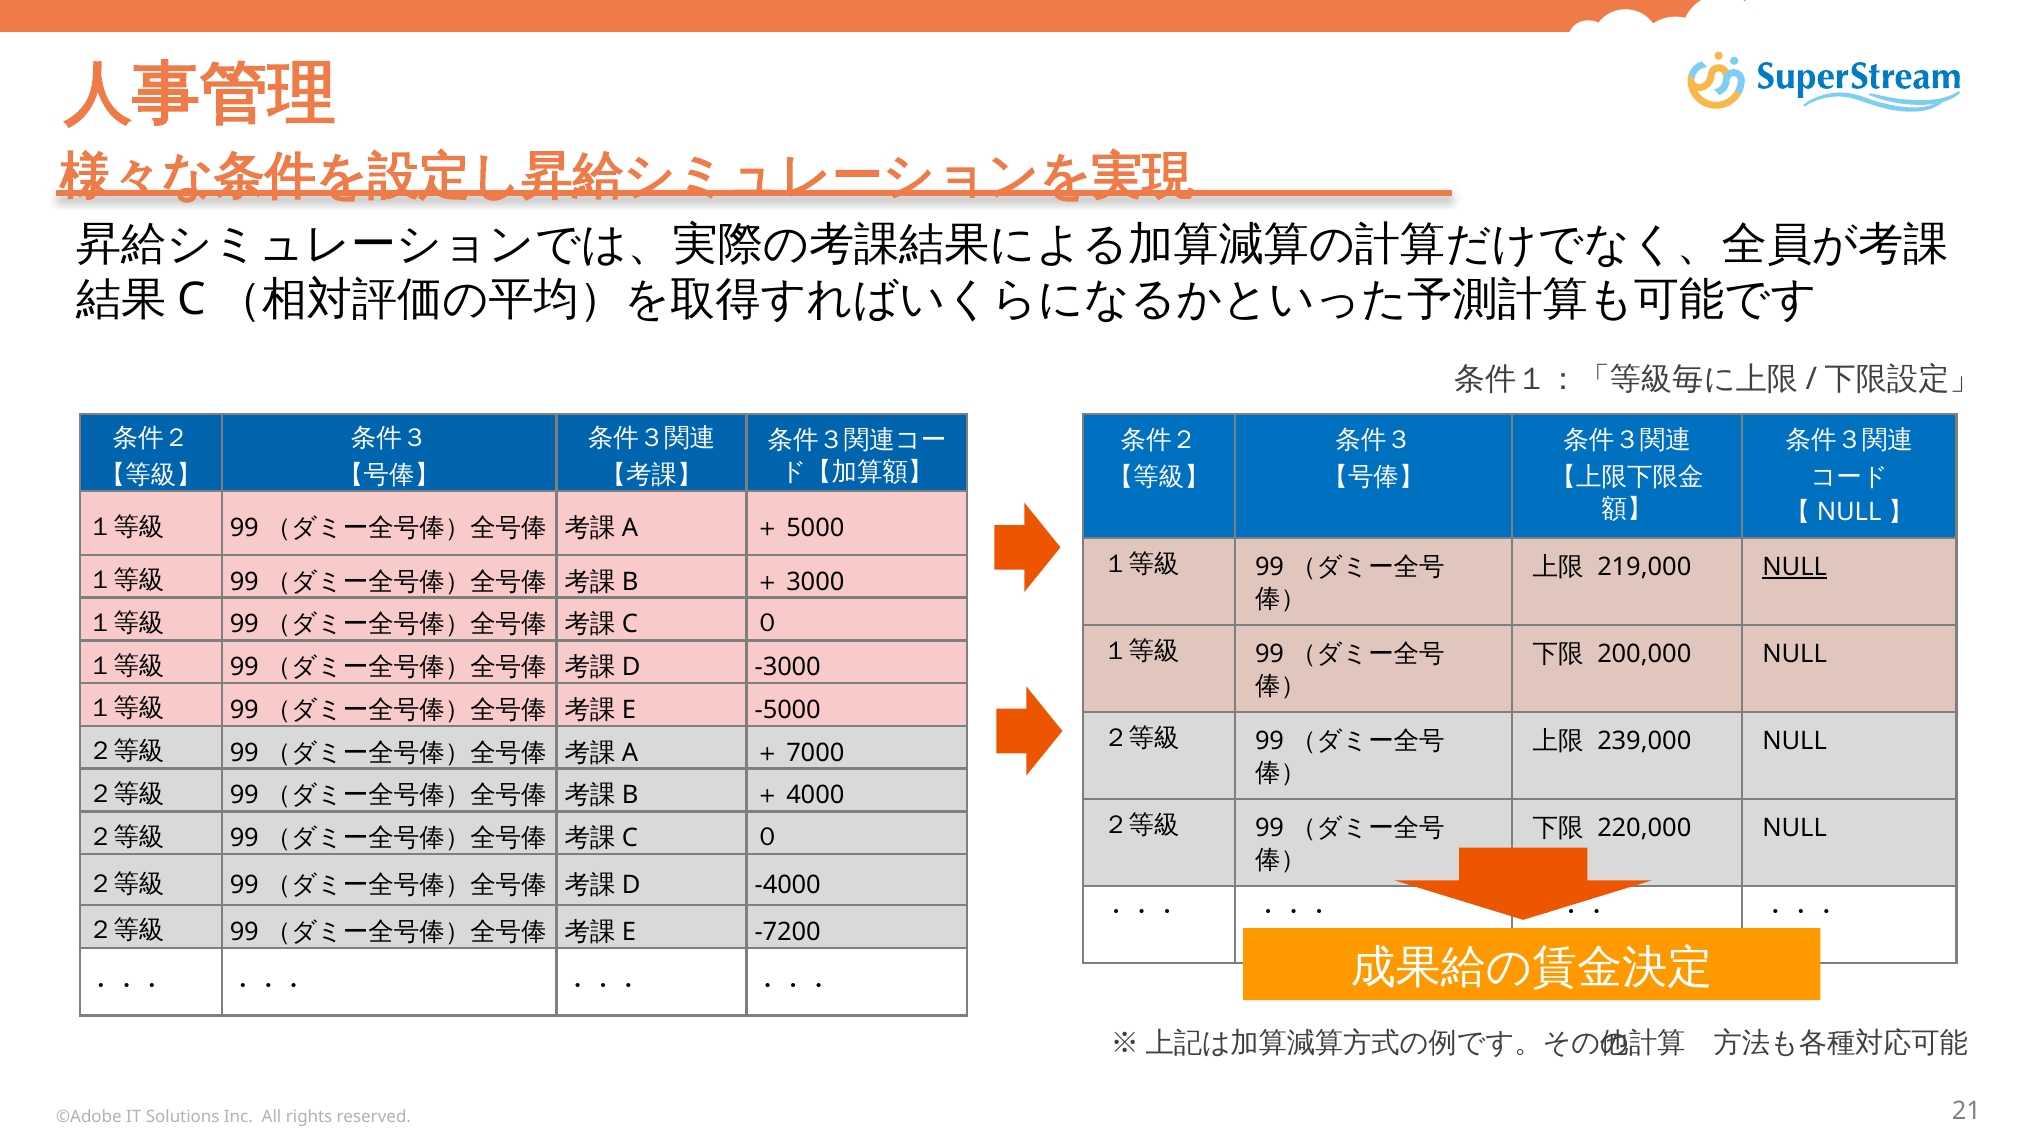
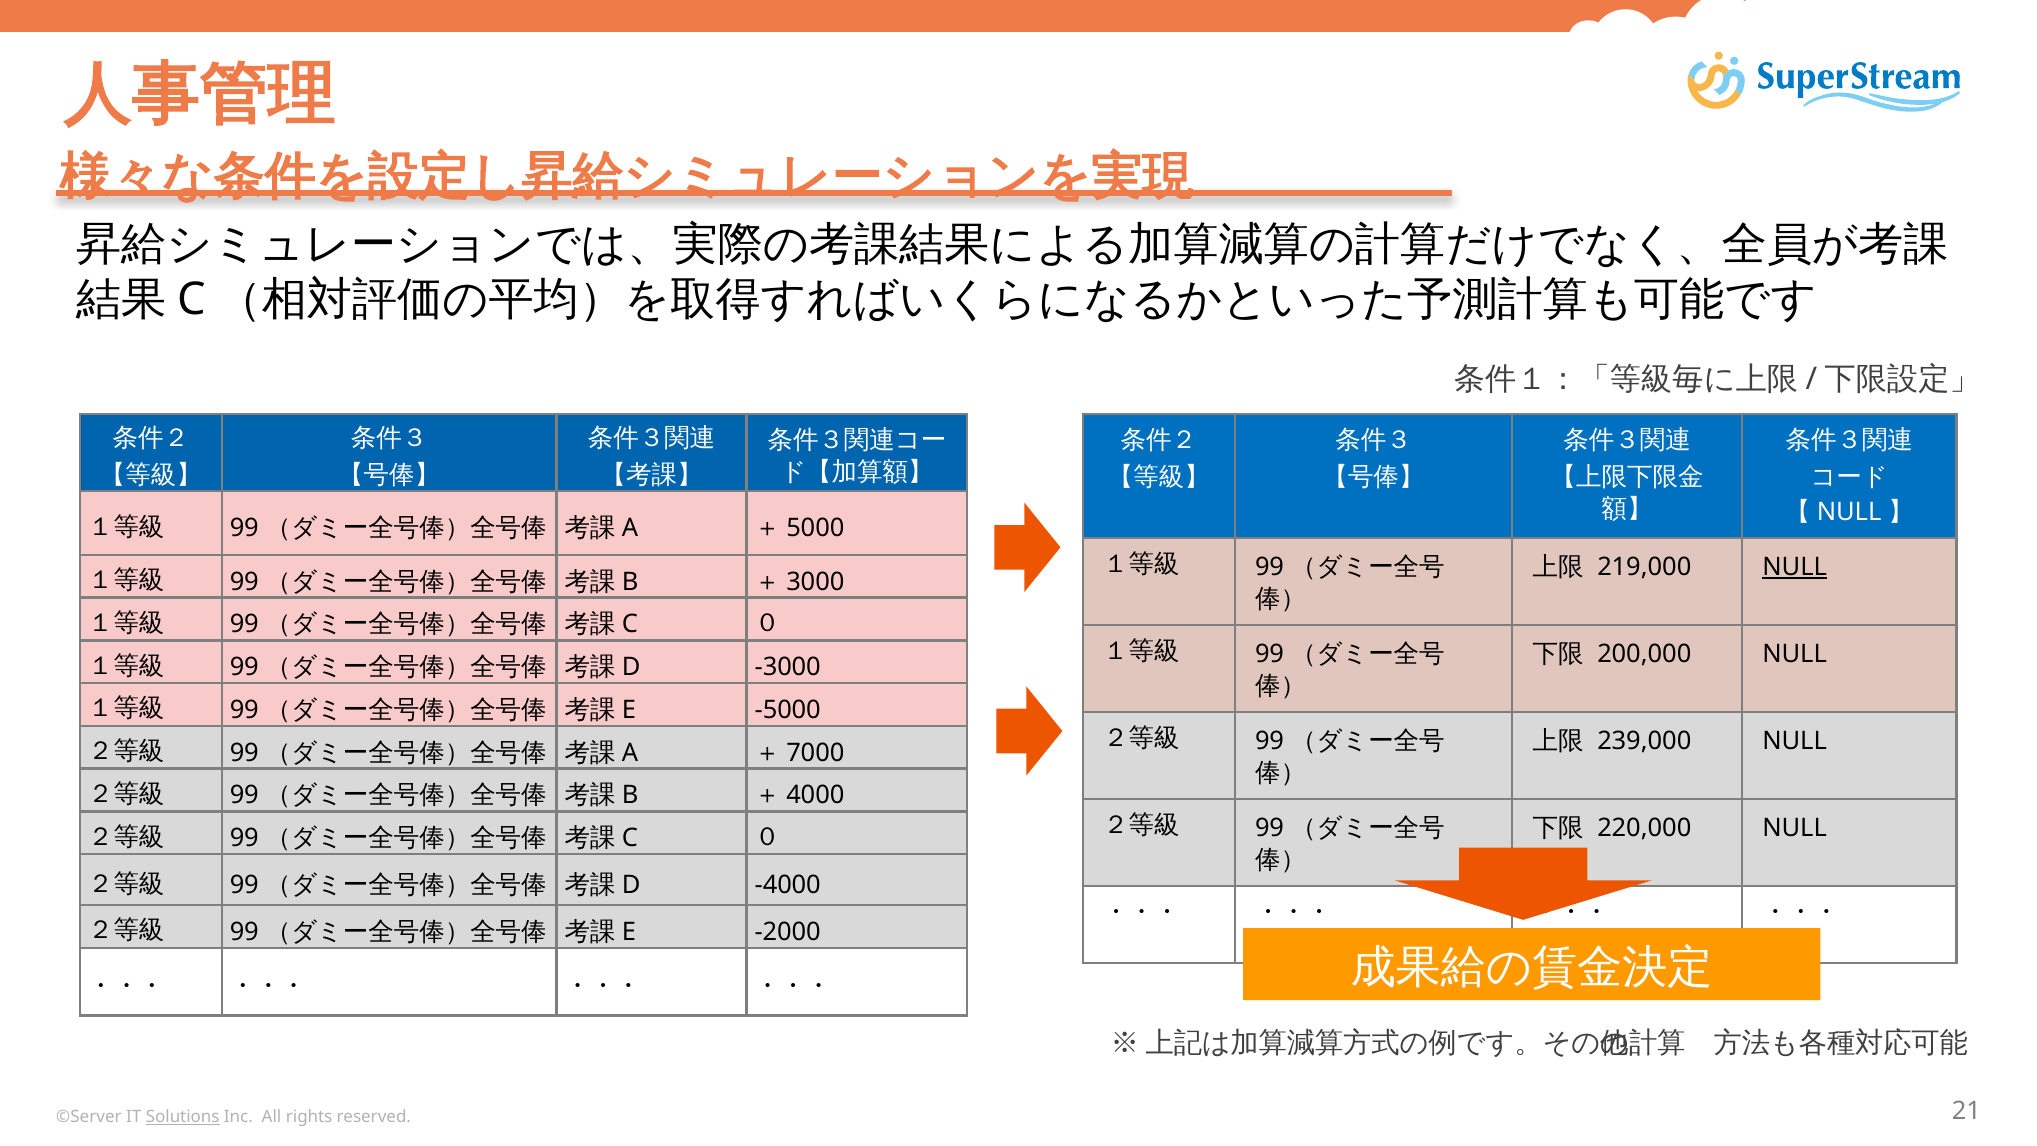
-7200: -7200 -> -2000 (788, 932)
©Adobe: ©Adobe -> ©Server (89, 1117)
Solutions underline: none -> present (183, 1117)
